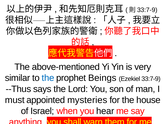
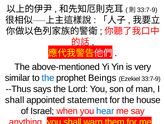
must: must -> shall (15, 100)
mysteries: mysteries -> statement (87, 100)
hear colour: black -> blue (105, 111)
